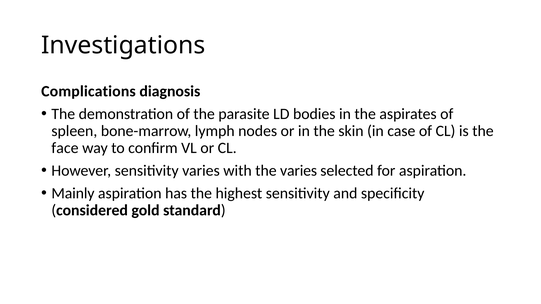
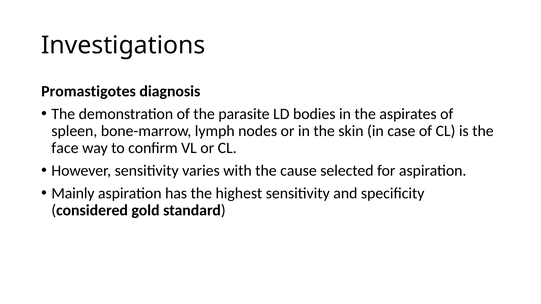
Complications: Complications -> Promastigotes (89, 91)
the varies: varies -> cause (298, 171)
